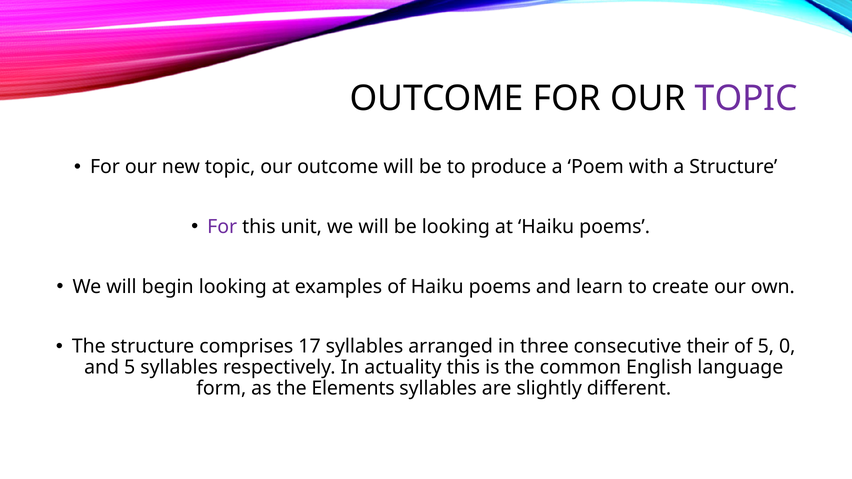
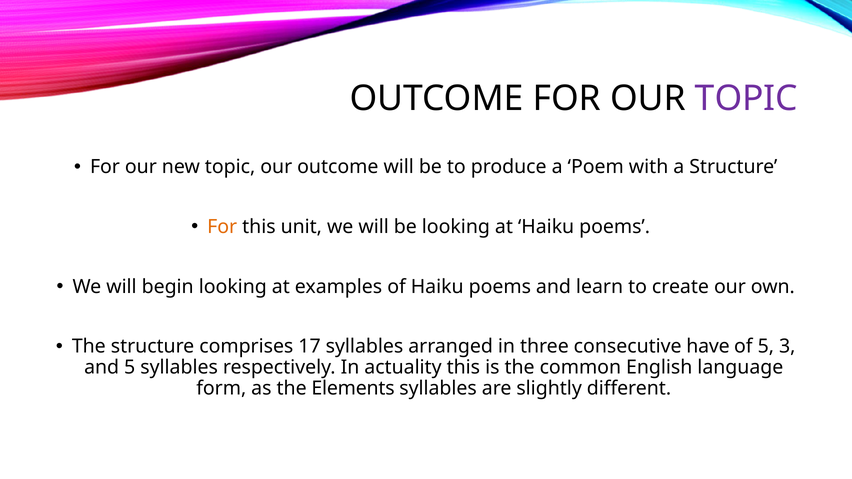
For colour: purple -> orange (222, 227)
their: their -> have (708, 347)
0: 0 -> 3 (787, 347)
